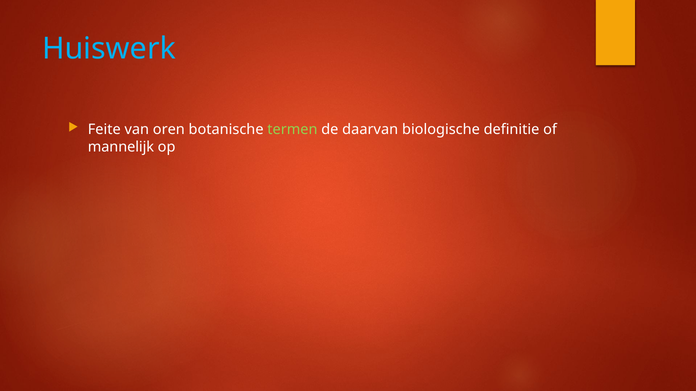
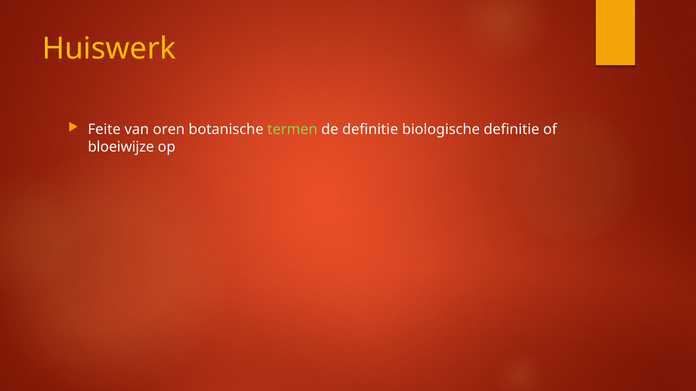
Huiswerk colour: light blue -> yellow (109, 49)
de daarvan: daarvan -> definitie (370, 130)
mannelijk: mannelijk -> bloeiwijze (121, 147)
